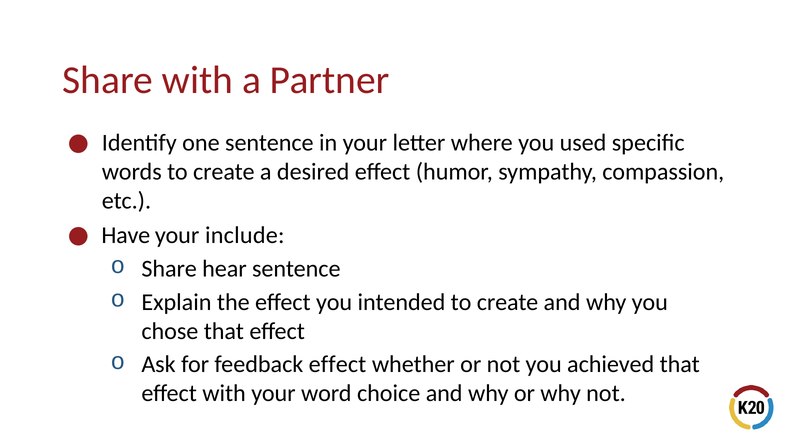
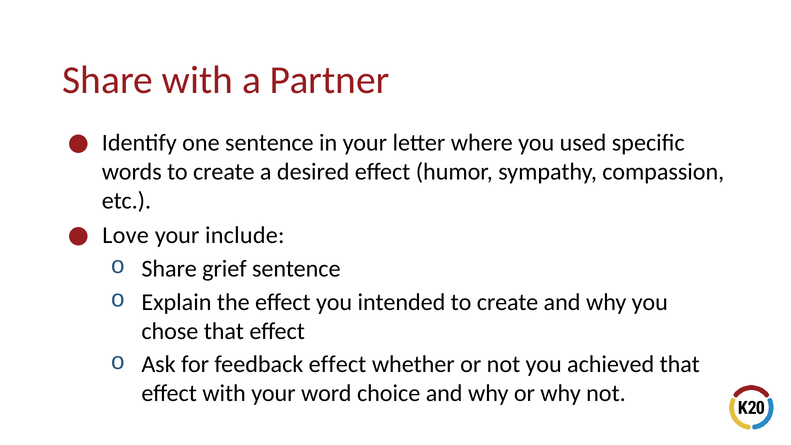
Have: Have -> Love (126, 235)
hear: hear -> grief (224, 269)
